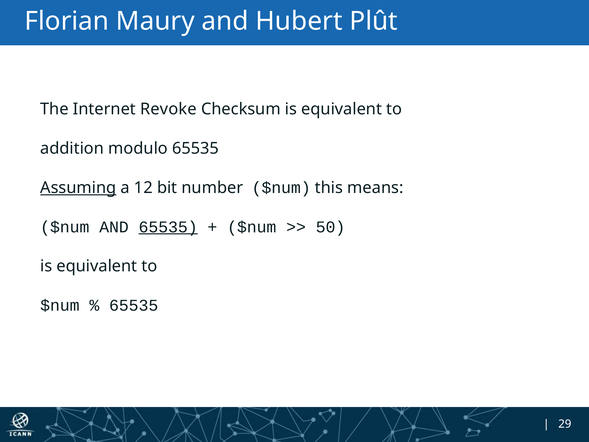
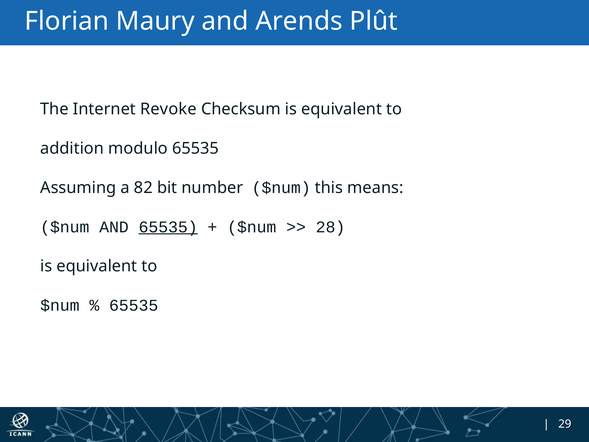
Hubert: Hubert -> Arends (299, 21)
Assuming underline: present -> none (78, 188)
12: 12 -> 82 (143, 188)
50: 50 -> 28 (331, 227)
